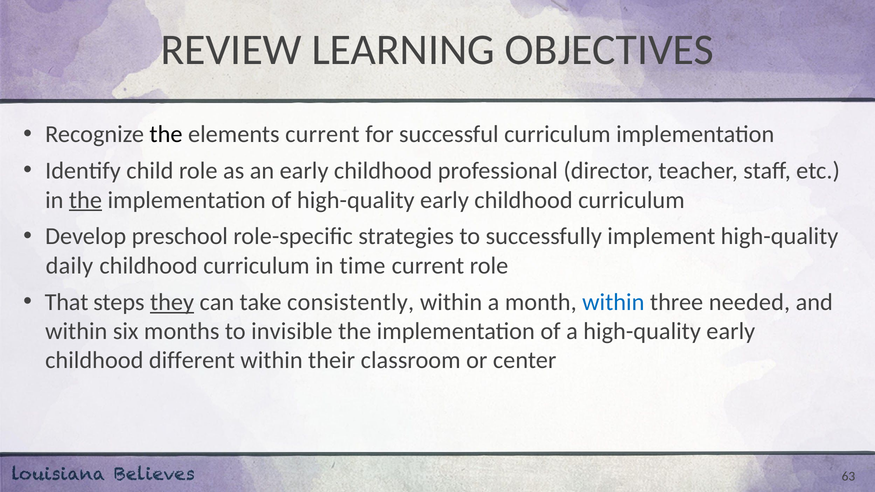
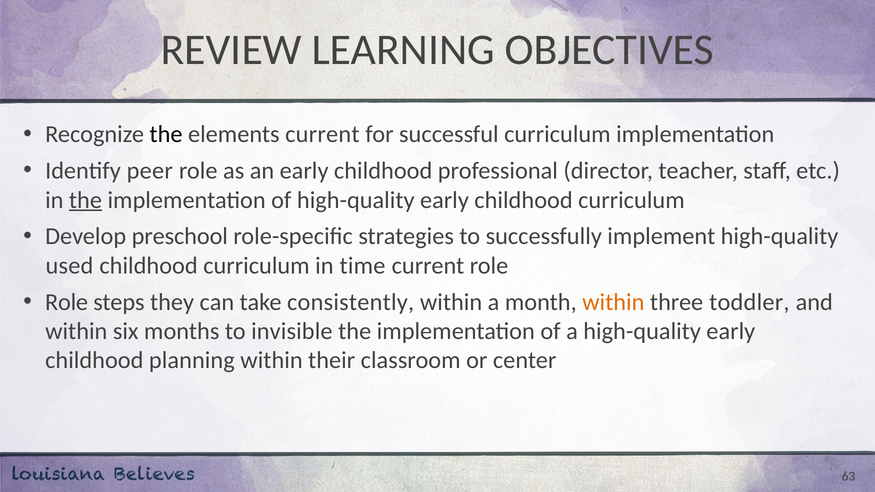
child: child -> peer (150, 171)
daily: daily -> used (69, 266)
That: That -> Role (67, 302)
they underline: present -> none (172, 302)
within colour: blue -> orange (613, 302)
needed: needed -> toddler (749, 302)
different: different -> planning (192, 361)
